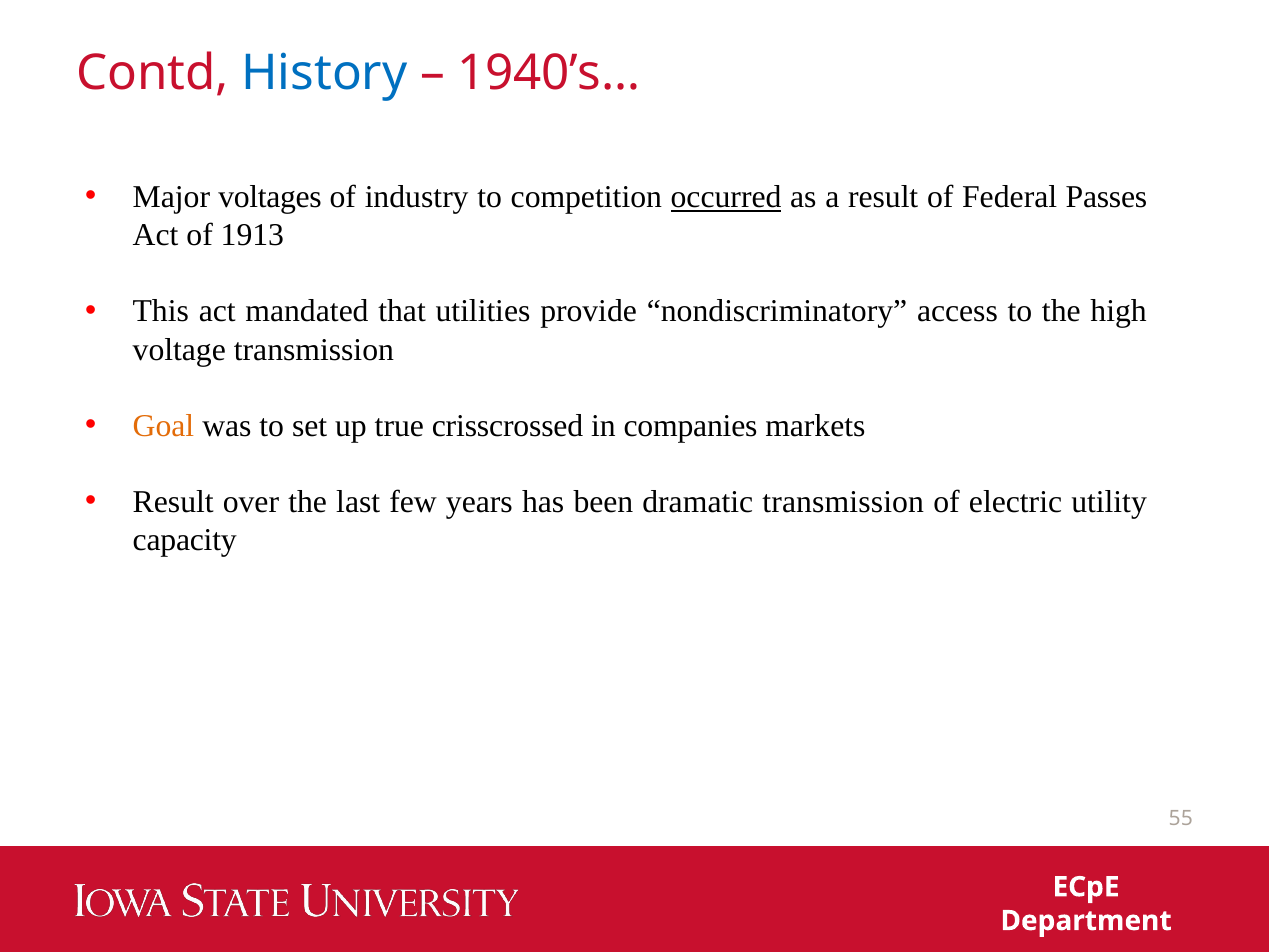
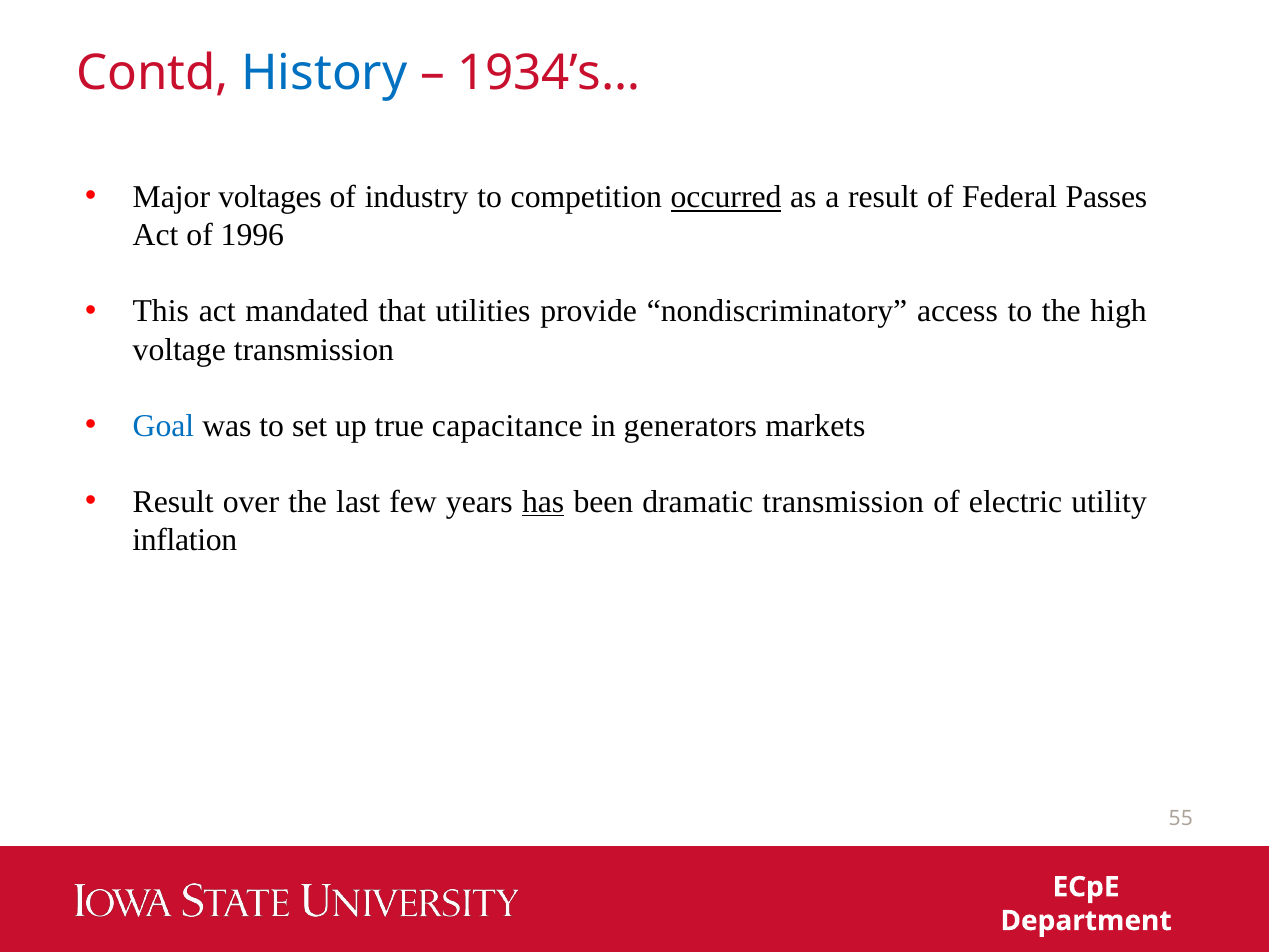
1940’s…: 1940’s… -> 1934’s… (549, 74)
1913: 1913 -> 1996 (252, 235)
Goal colour: orange -> blue (163, 426)
crisscrossed: crisscrossed -> capacitance (507, 426)
companies: companies -> generators (690, 426)
has underline: none -> present (543, 502)
capacity: capacity -> inflation (185, 540)
